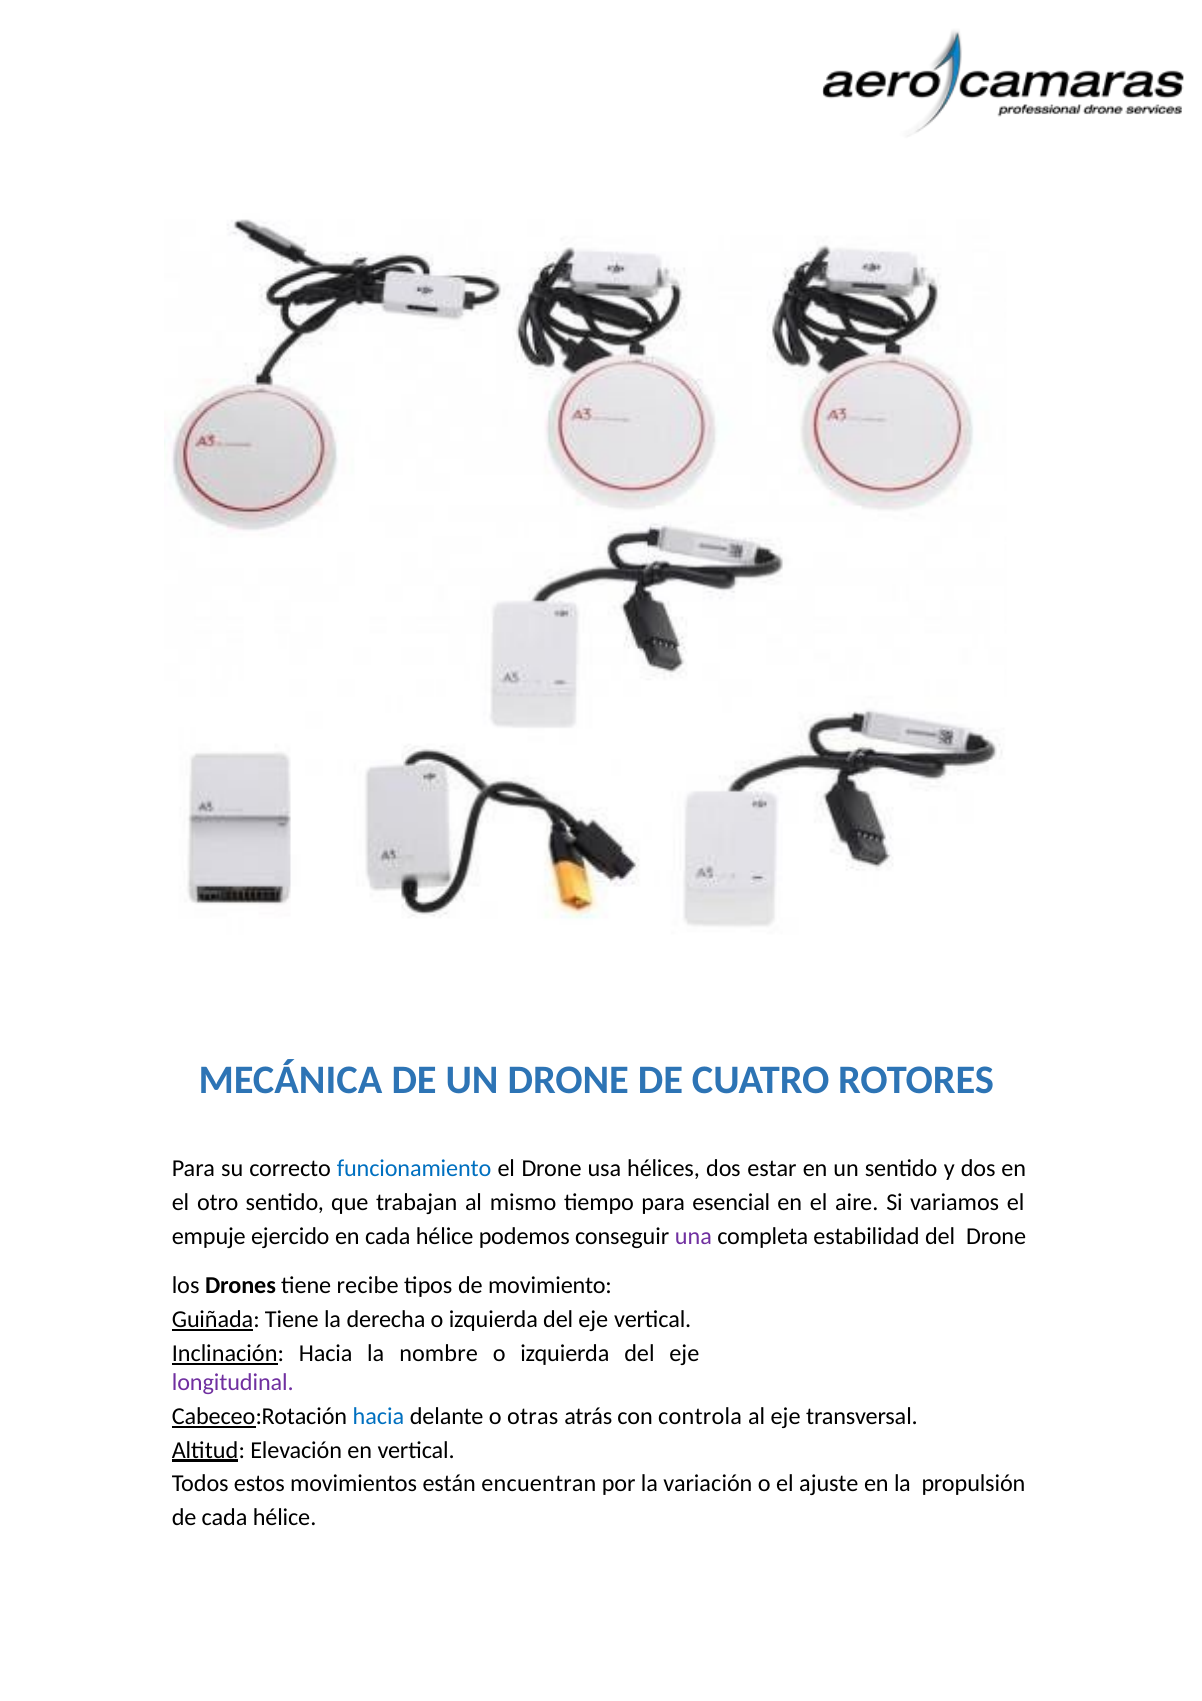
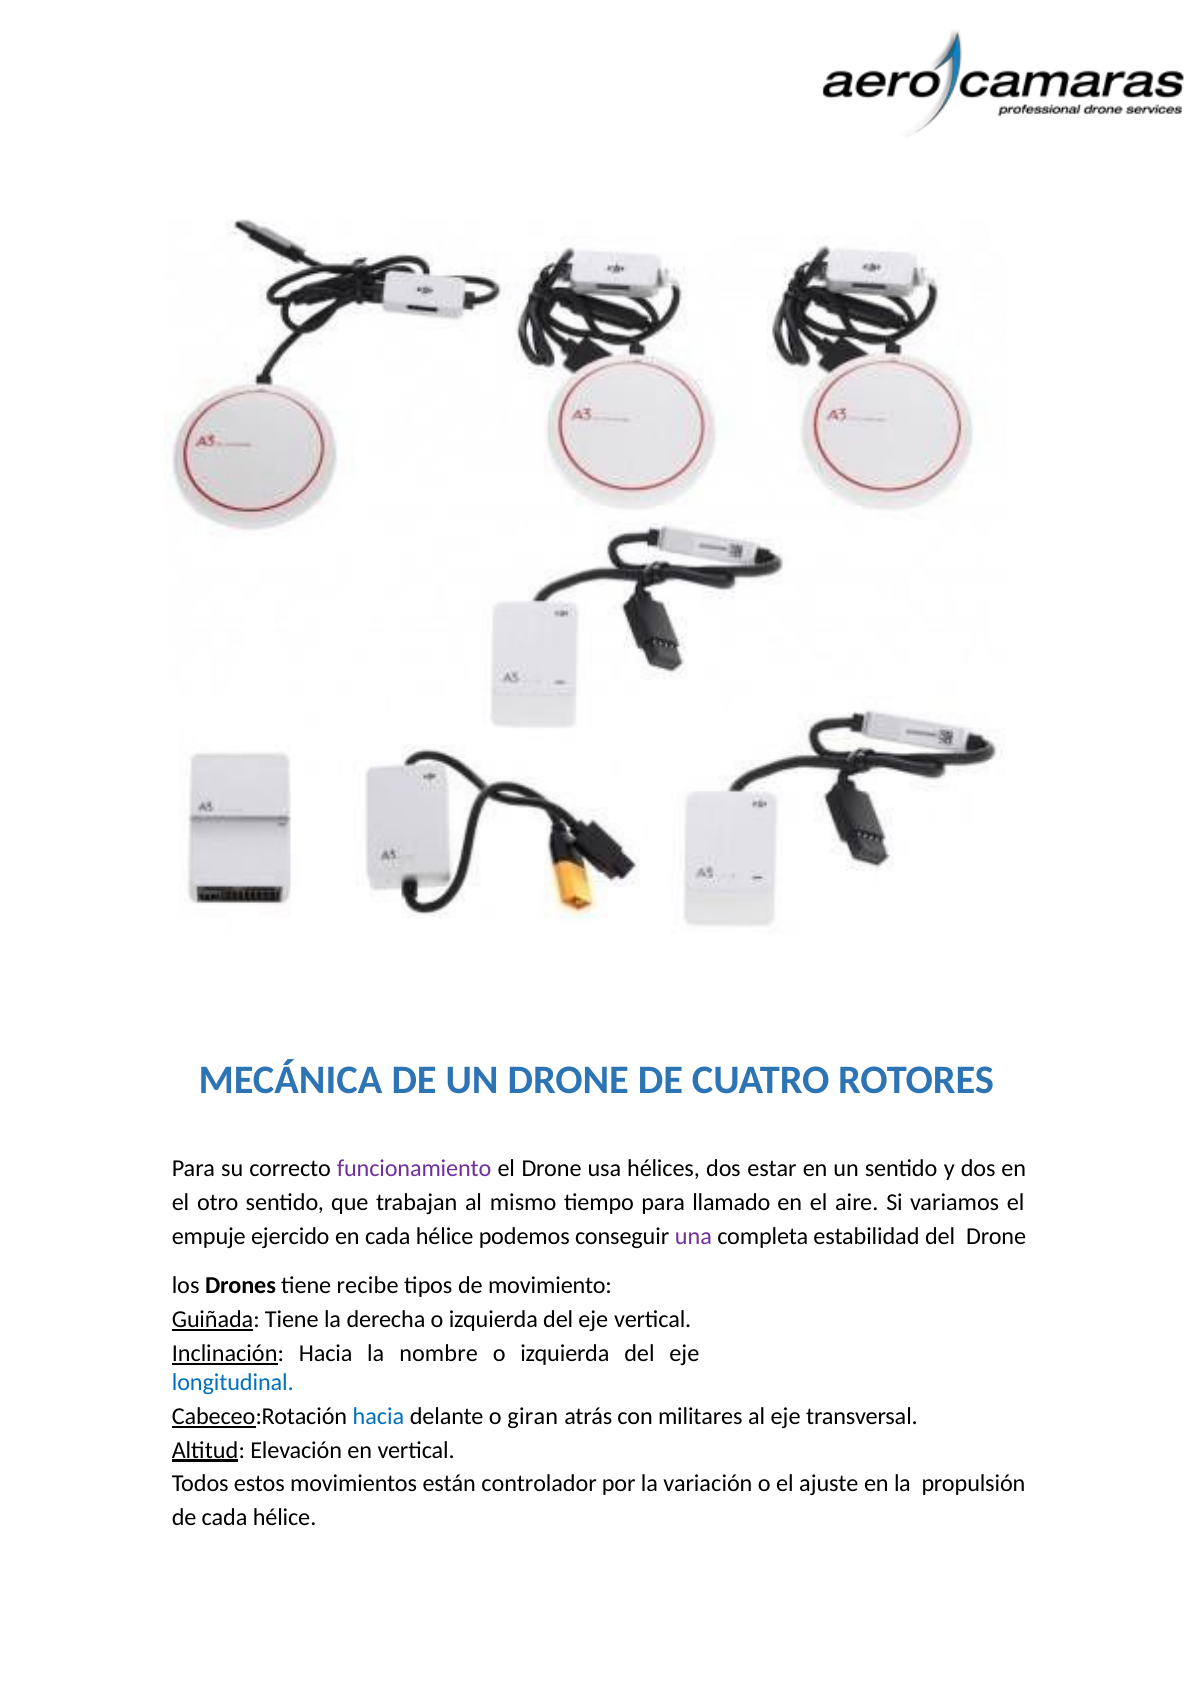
funcionamiento colour: blue -> purple (414, 1169)
esencial: esencial -> llamado (731, 1203)
longitudinal colour: purple -> blue (233, 1382)
otras: otras -> giran (533, 1416)
controla: controla -> militares (700, 1416)
encuentran: encuentran -> controlador (539, 1484)
